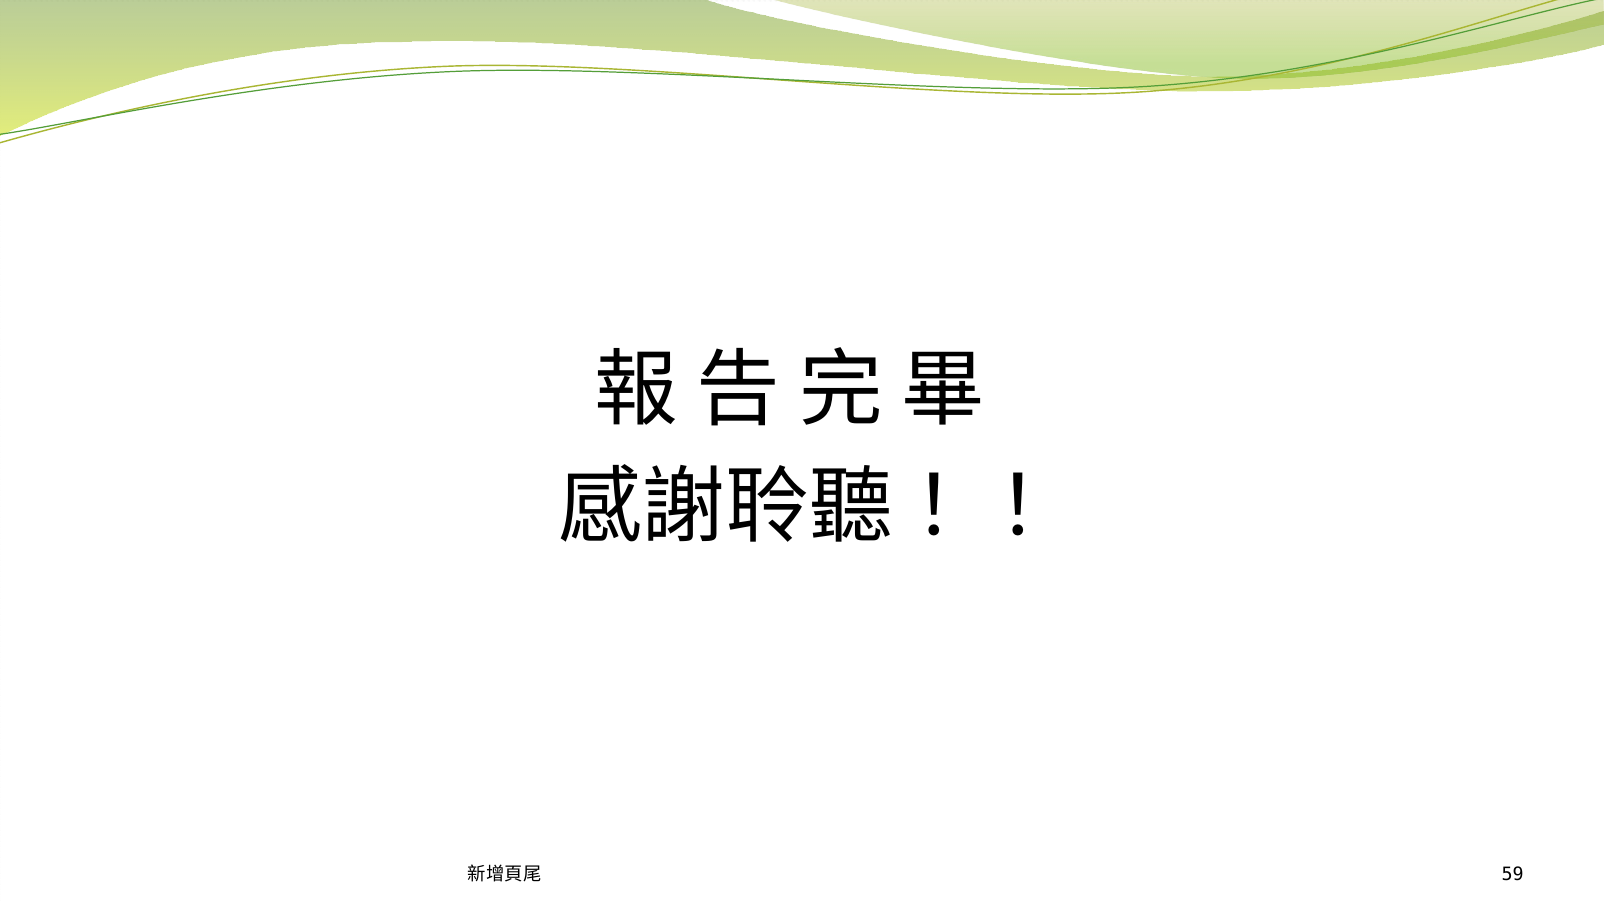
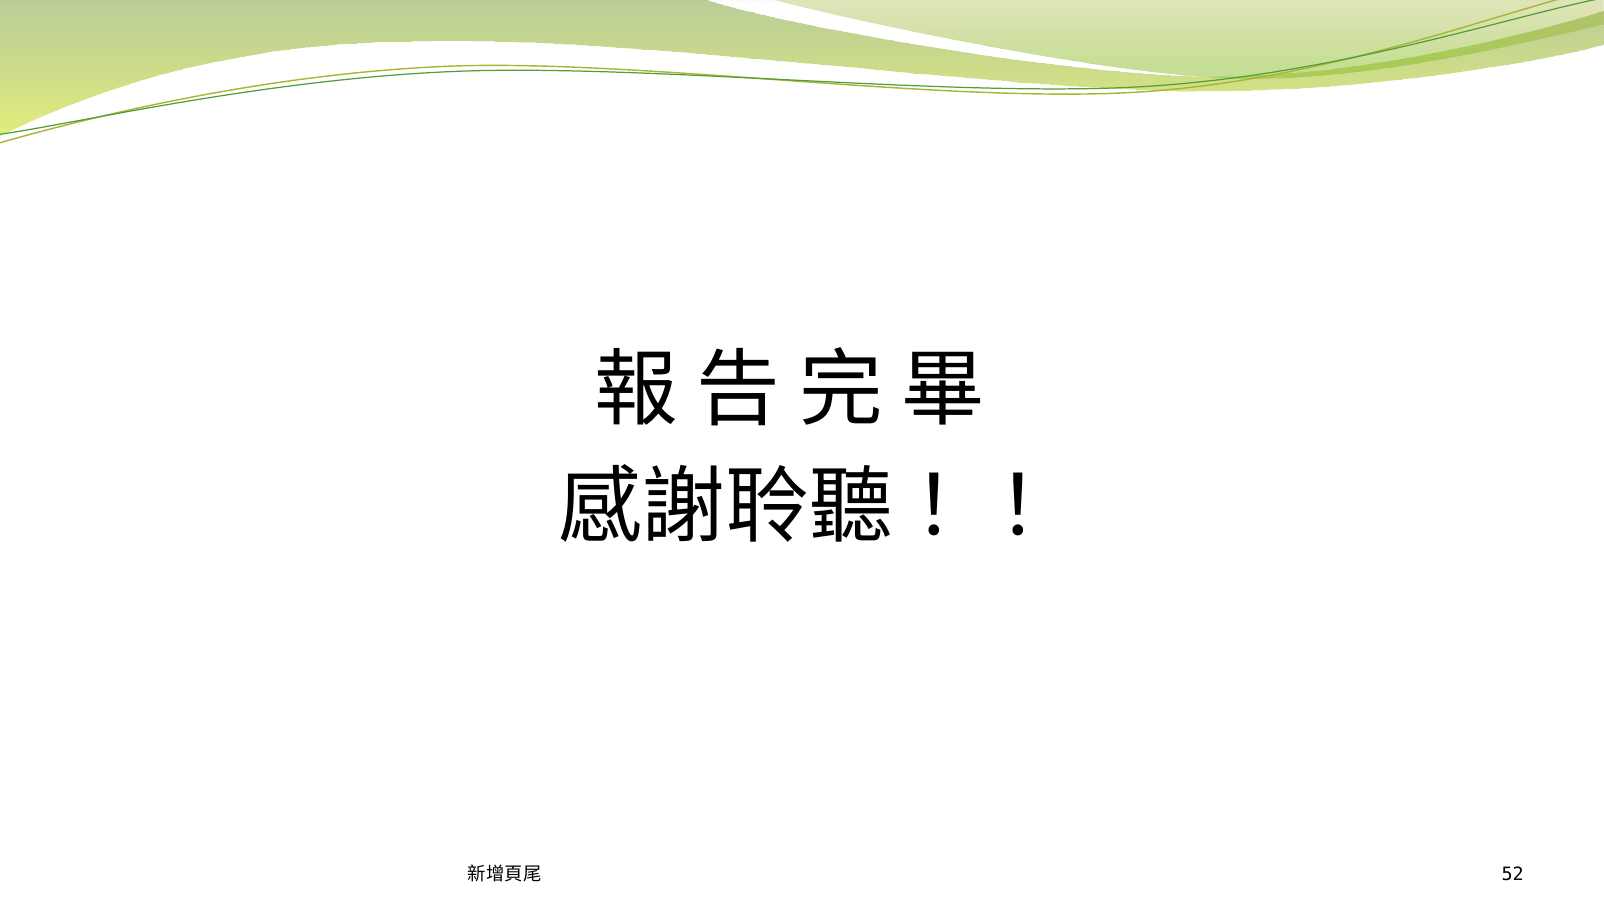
59: 59 -> 52 (1513, 874)
